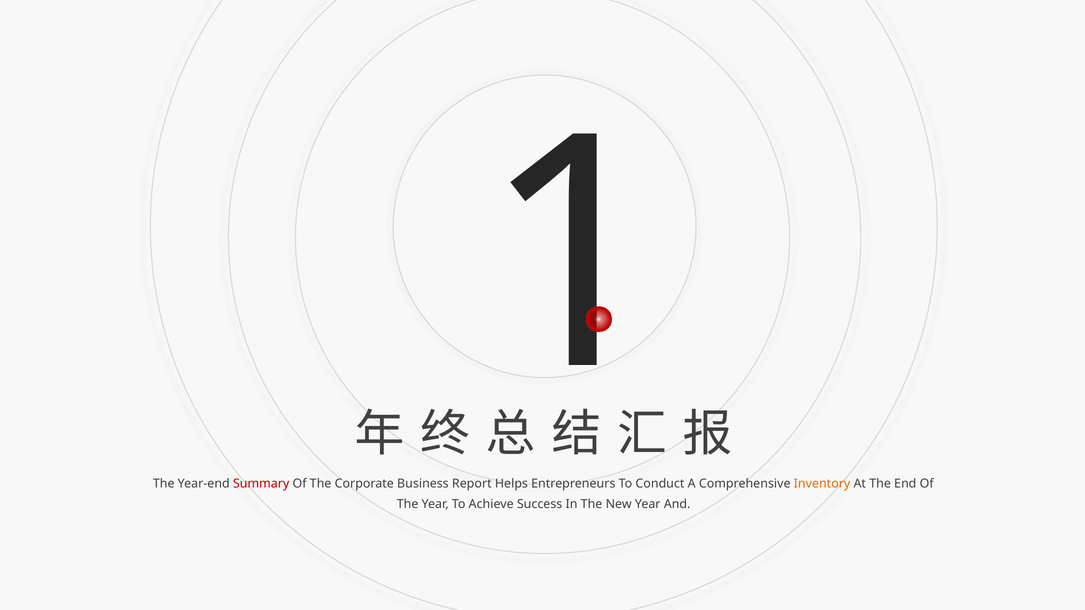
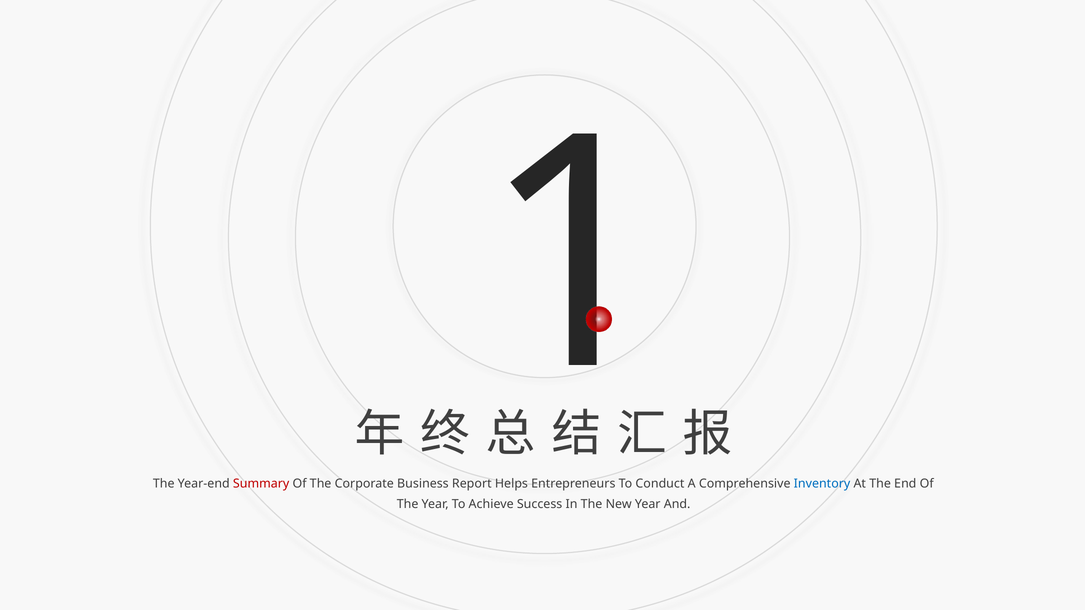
Inventory colour: orange -> blue (822, 484)
